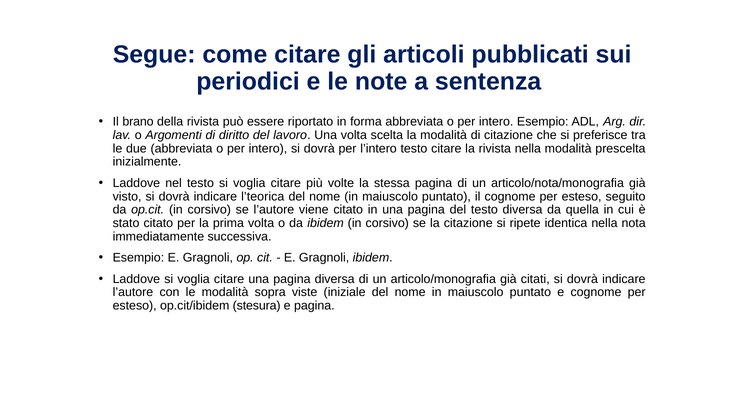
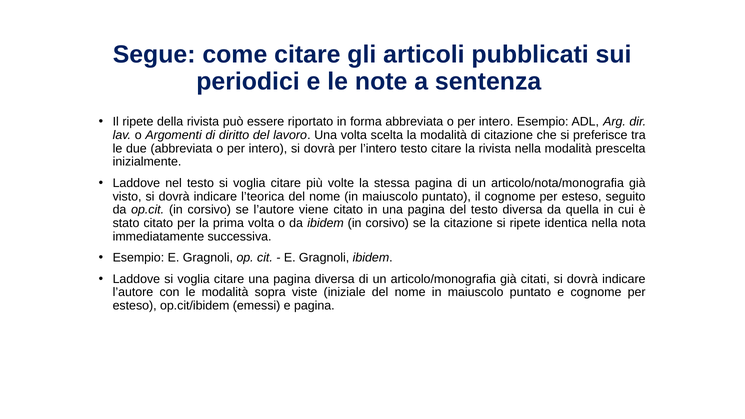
Il brano: brano -> ripete (138, 122)
stesura: stesura -> emessi (257, 306)
